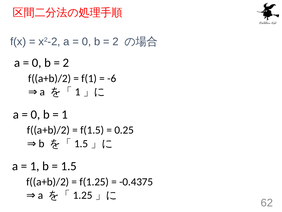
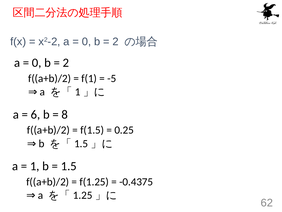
-6: -6 -> -5 (112, 78)
0: 0 -> 6 (36, 114)
1: 1 -> 8 (65, 114)
